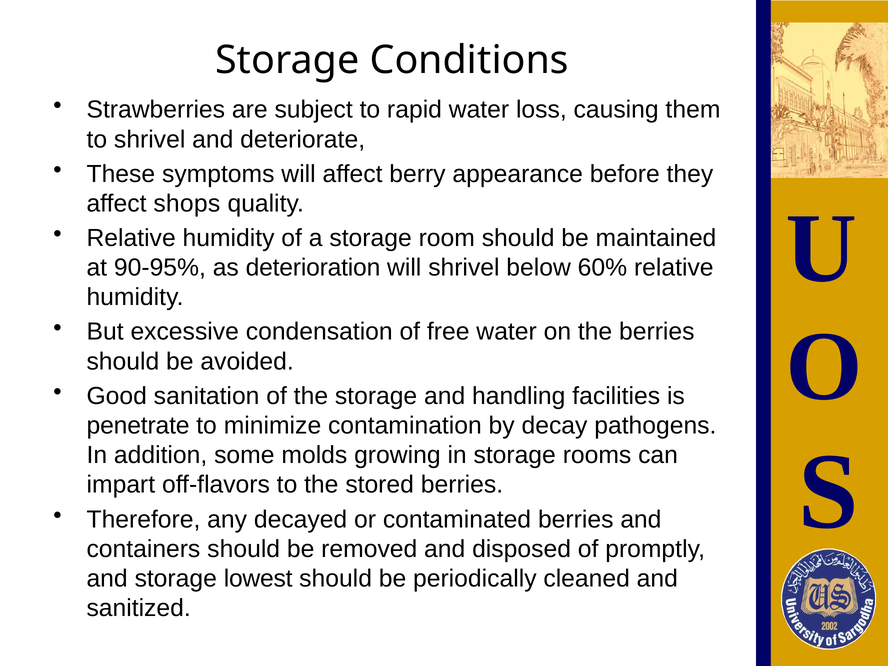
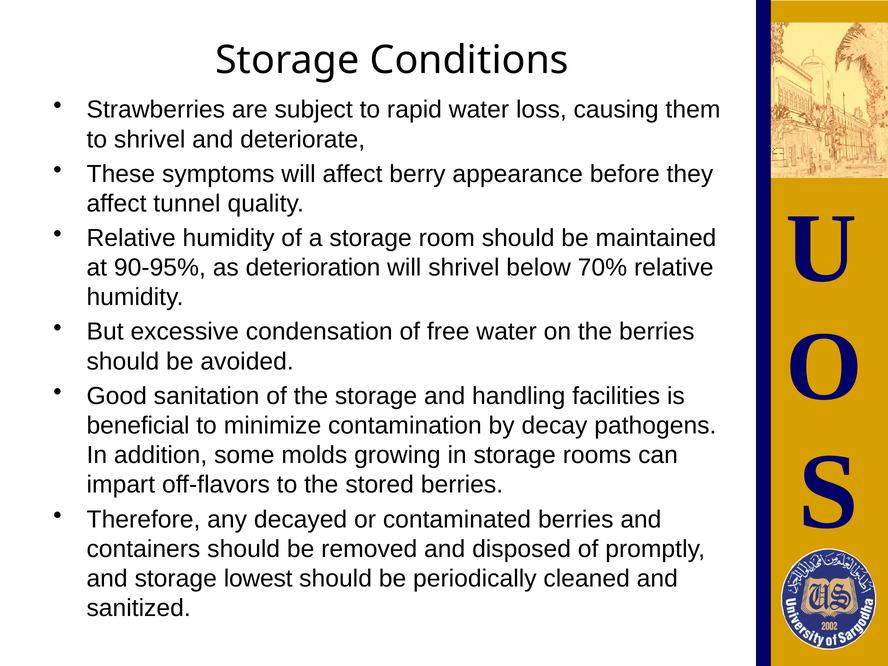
shops: shops -> tunnel (187, 204)
60%: 60% -> 70% (602, 268)
penetrate: penetrate -> beneficial (138, 426)
